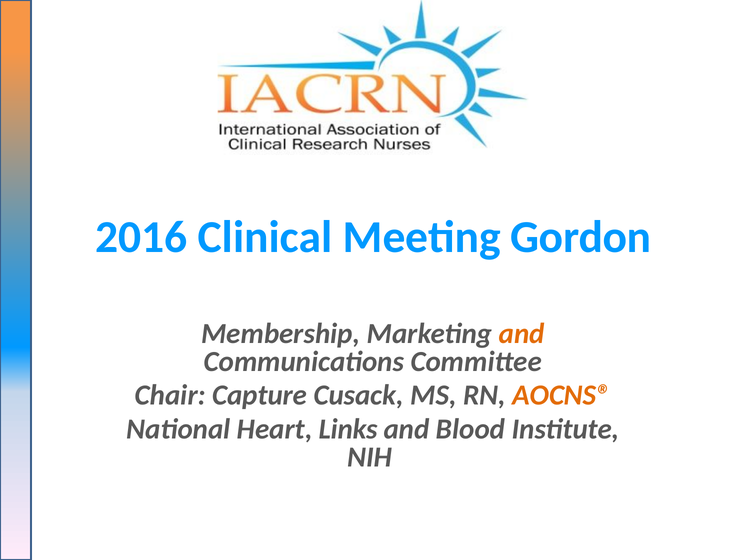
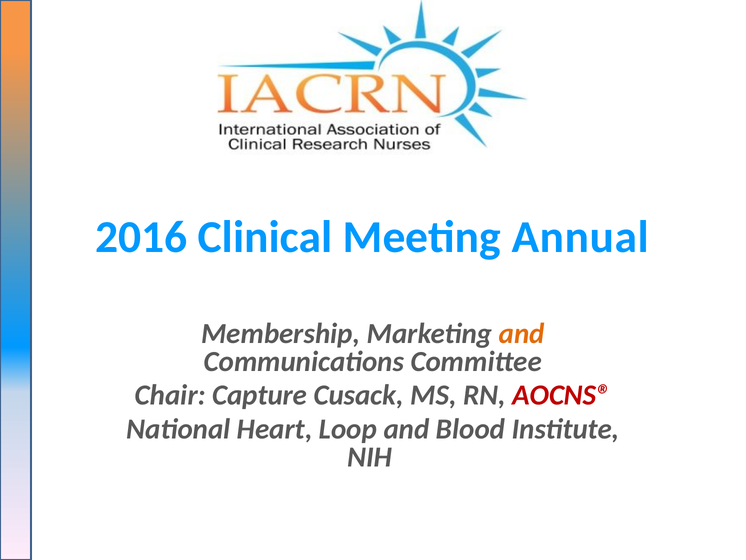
Gordon: Gordon -> Annual (580, 237)
AOCNS® colour: orange -> red (562, 395)
Links: Links -> Loop (348, 429)
